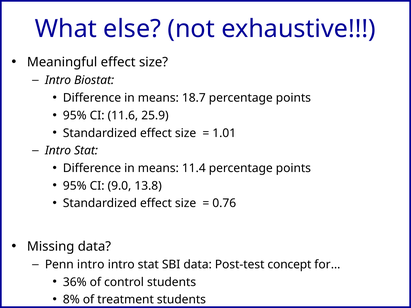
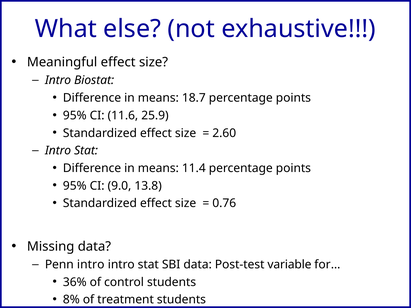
1.01: 1.01 -> 2.60 (224, 133)
concept: concept -> variable (289, 265)
